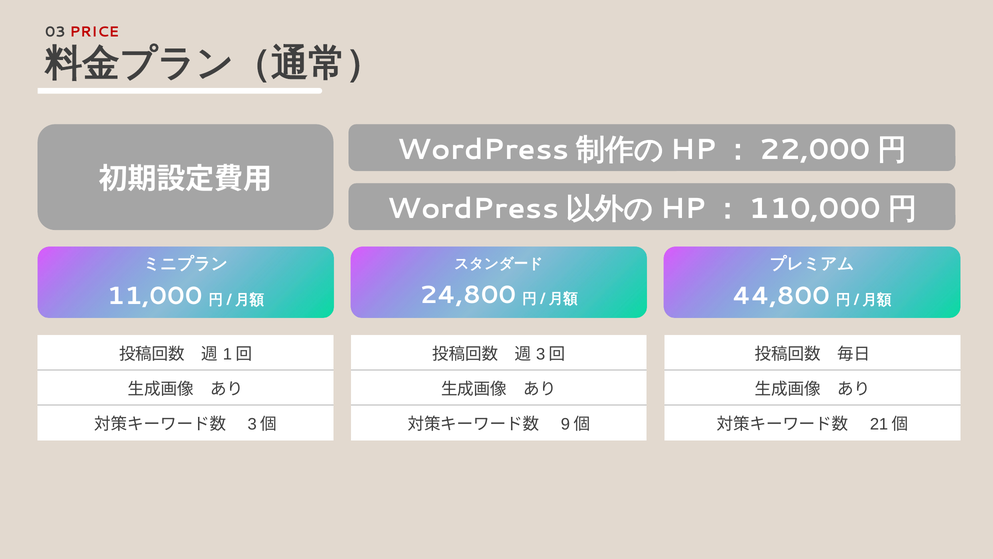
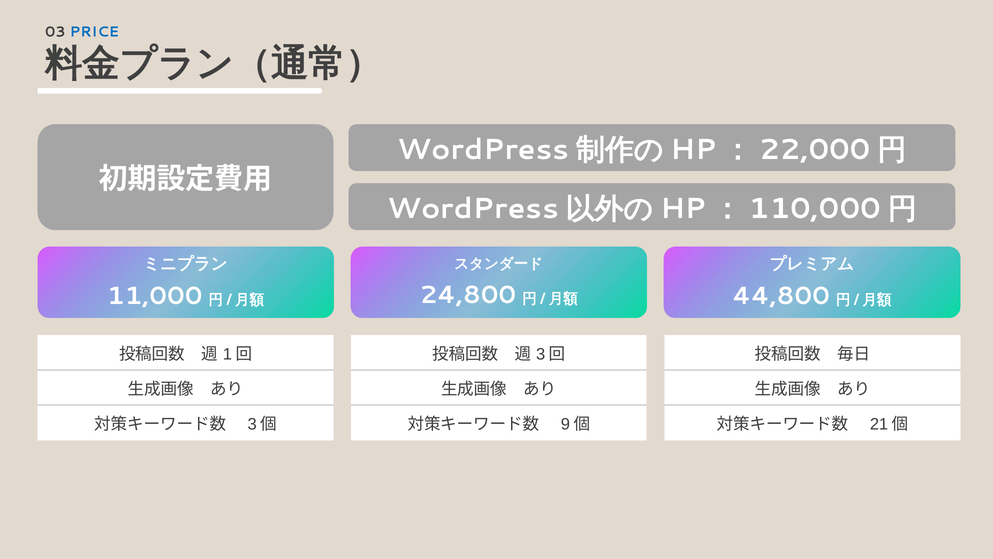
PRICE colour: red -> blue (94, 32)
